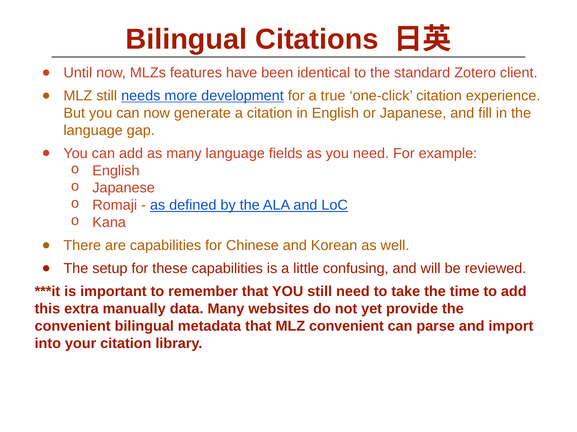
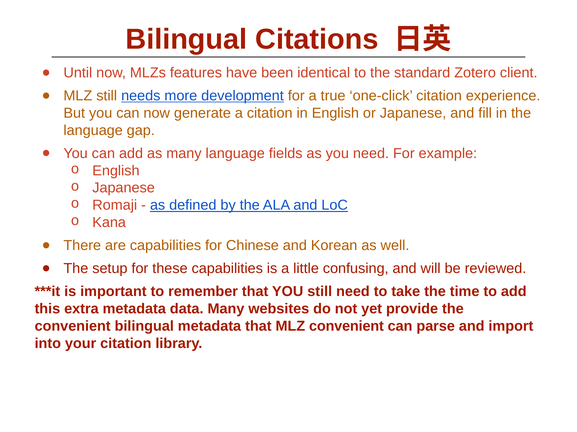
extra manually: manually -> metadata (134, 309)
